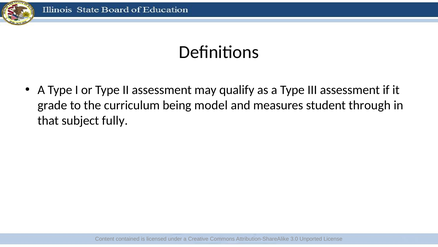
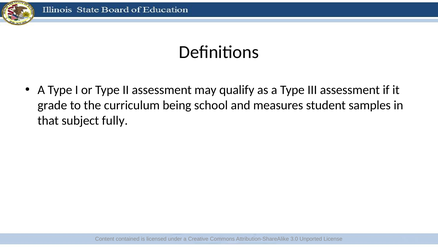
model: model -> school (211, 105)
through: through -> samples (370, 105)
